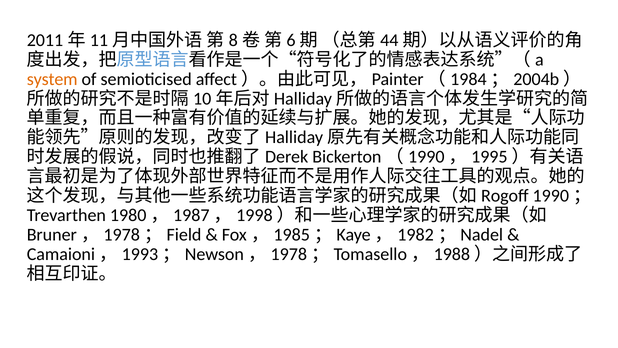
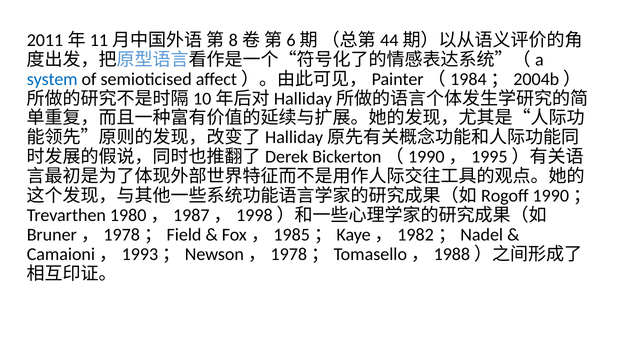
system colour: orange -> blue (52, 79)
